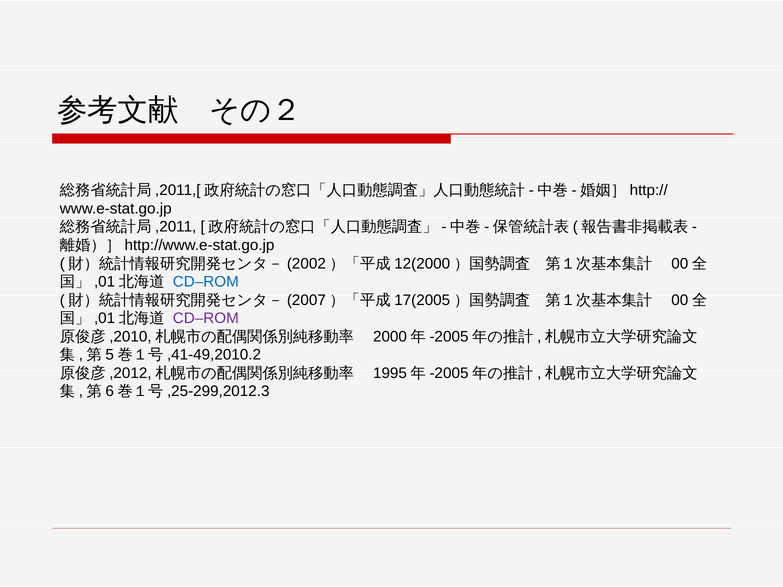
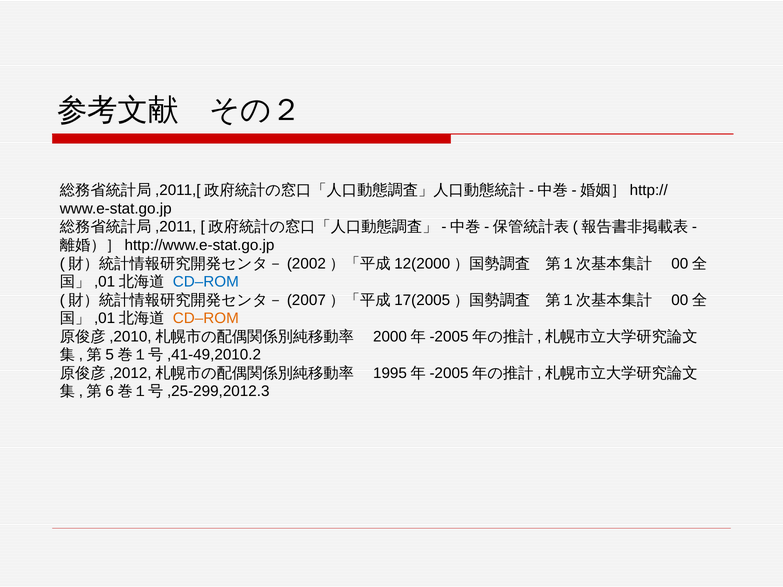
CD–ROM colour: purple -> orange (206, 318)
